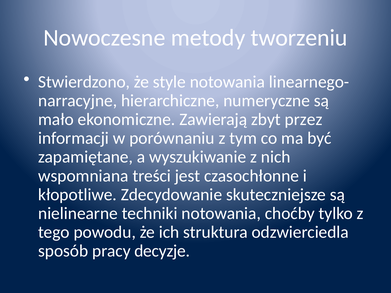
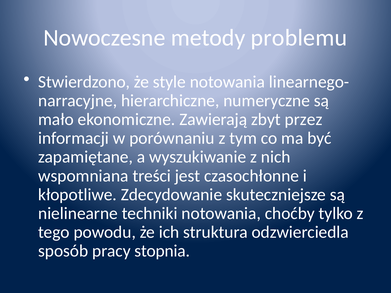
tworzeniu: tworzeniu -> problemu (299, 38)
decyzje: decyzje -> stopnia (162, 251)
